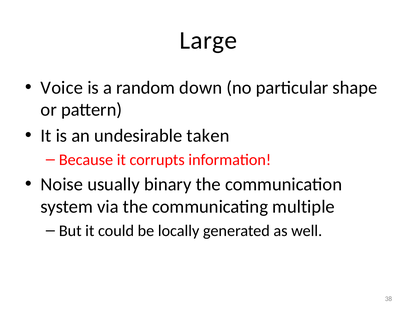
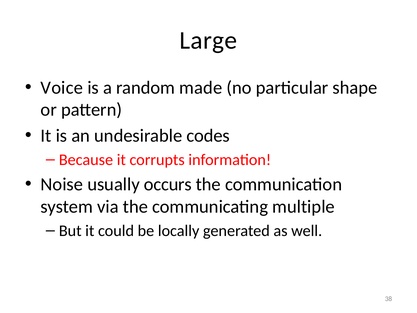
down: down -> made (201, 87)
taken: taken -> codes (208, 136)
binary: binary -> occurs (168, 184)
